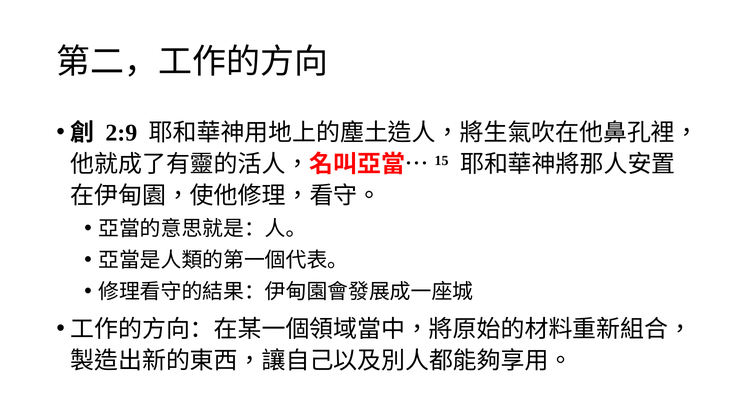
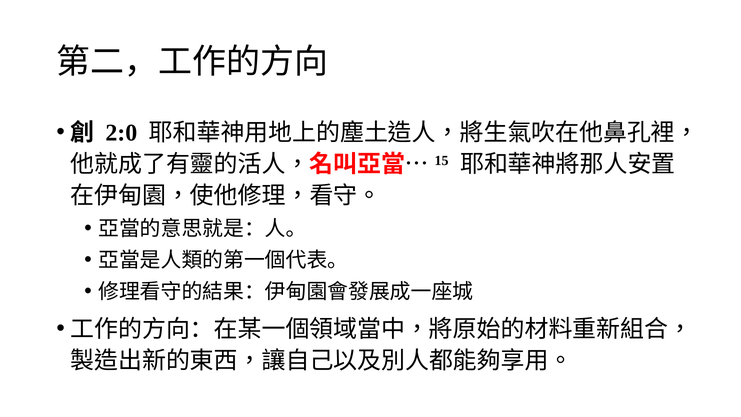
2:9: 2:9 -> 2:0 (121, 133)
